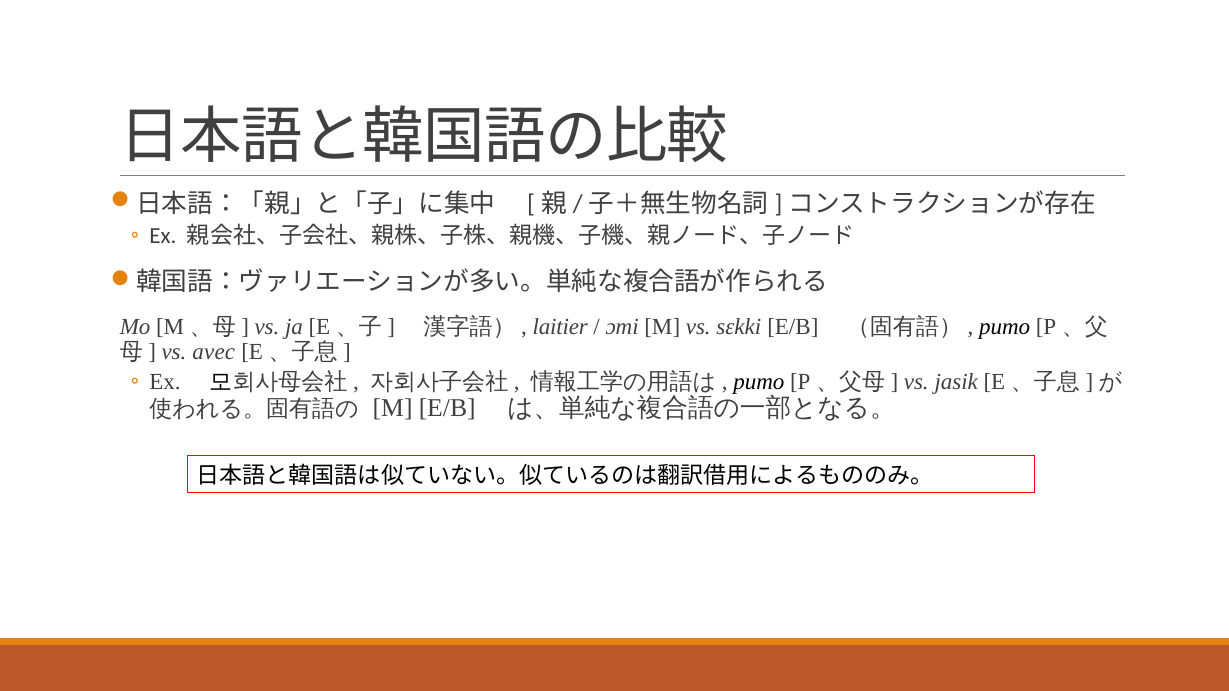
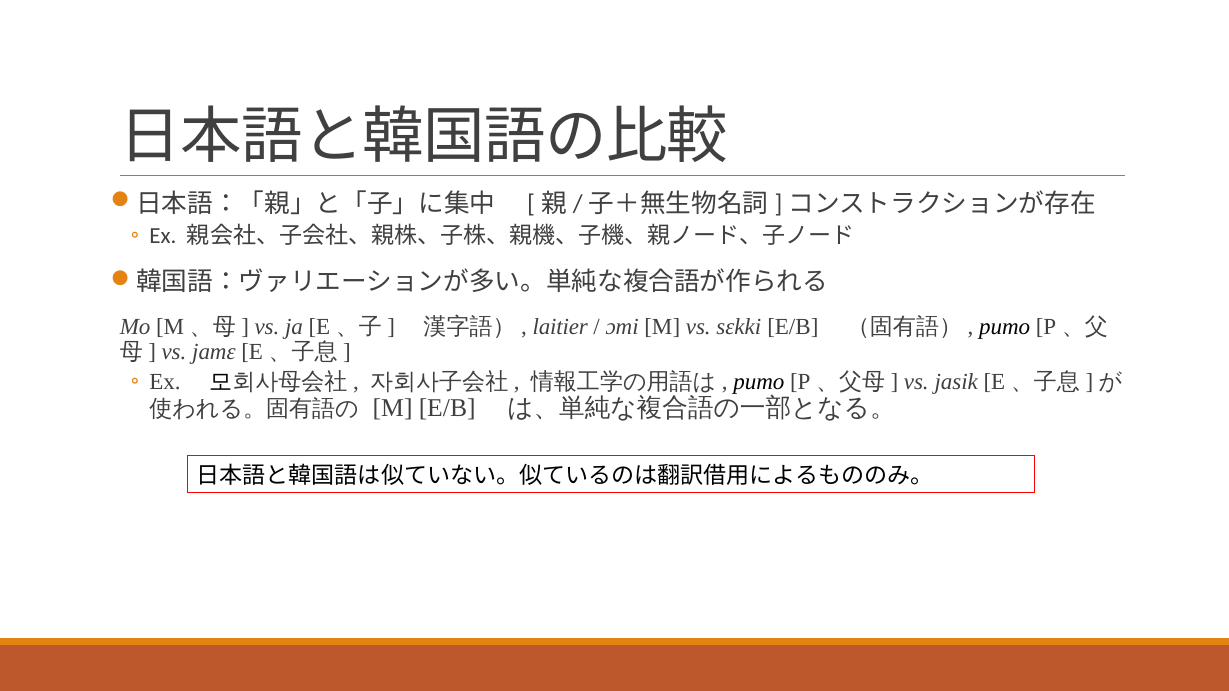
avec: avec -> jamɛ (214, 352)
